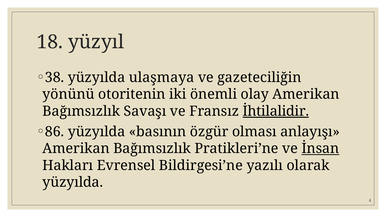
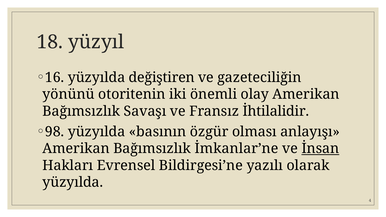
38: 38 -> 16 (55, 77)
ulaşmaya: ulaşmaya -> değiştiren (162, 77)
İhtilalidir underline: present -> none (276, 111)
86: 86 -> 98 (55, 132)
Pratikleri’ne: Pratikleri’ne -> İmkanlar’ne (236, 149)
